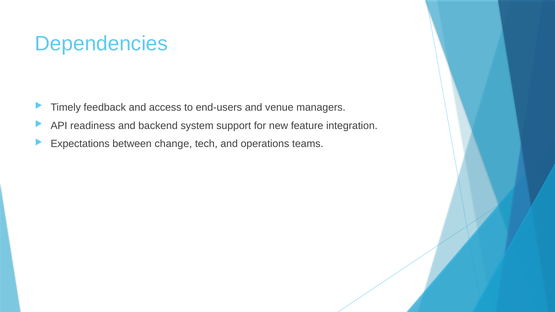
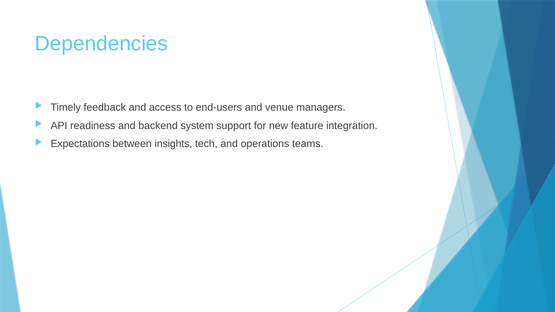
change: change -> insights (173, 144)
